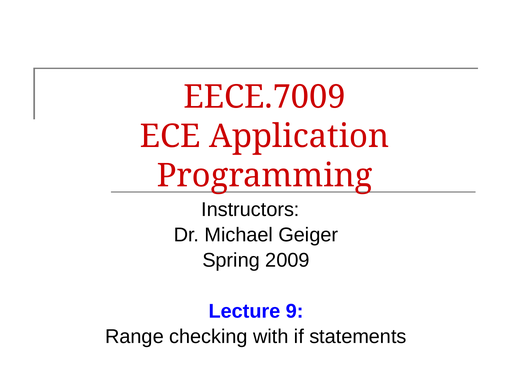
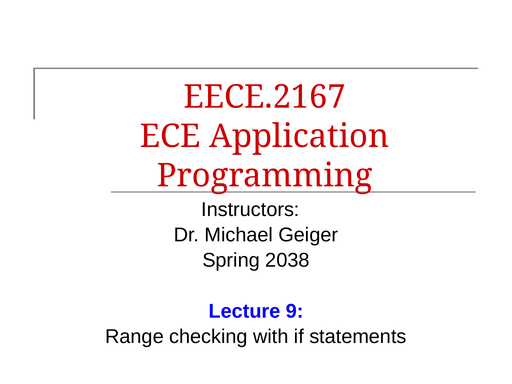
EECE.7009: EECE.7009 -> EECE.2167 (265, 97)
2009: 2009 -> 2038 (287, 260)
